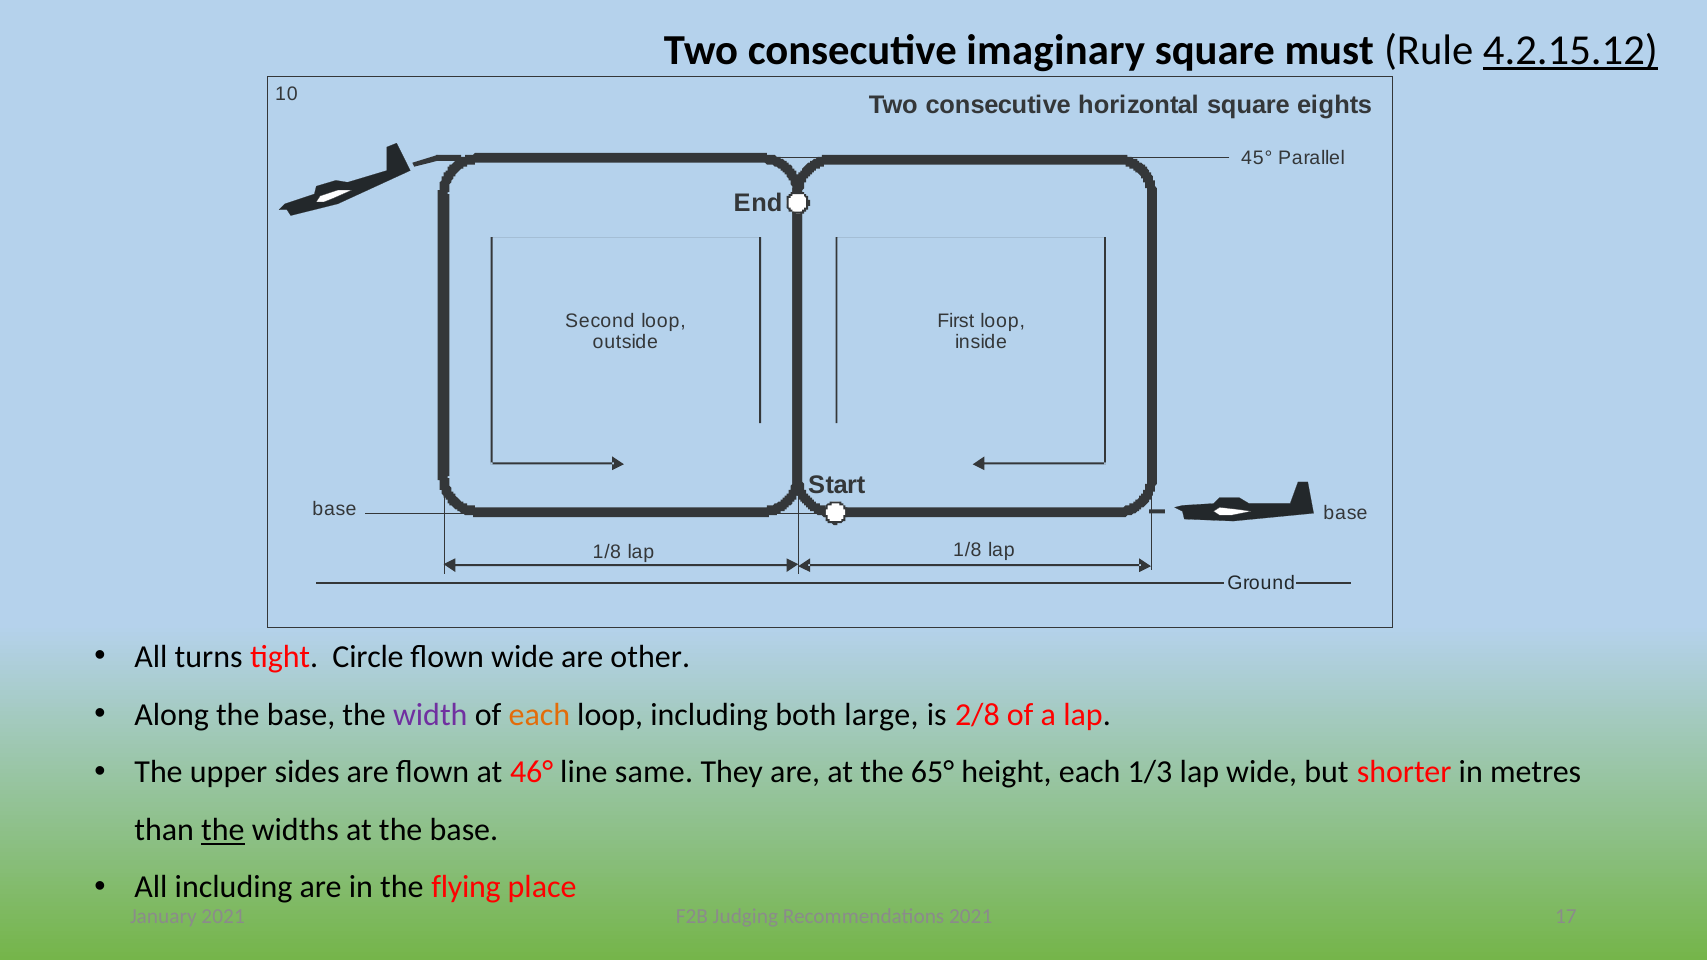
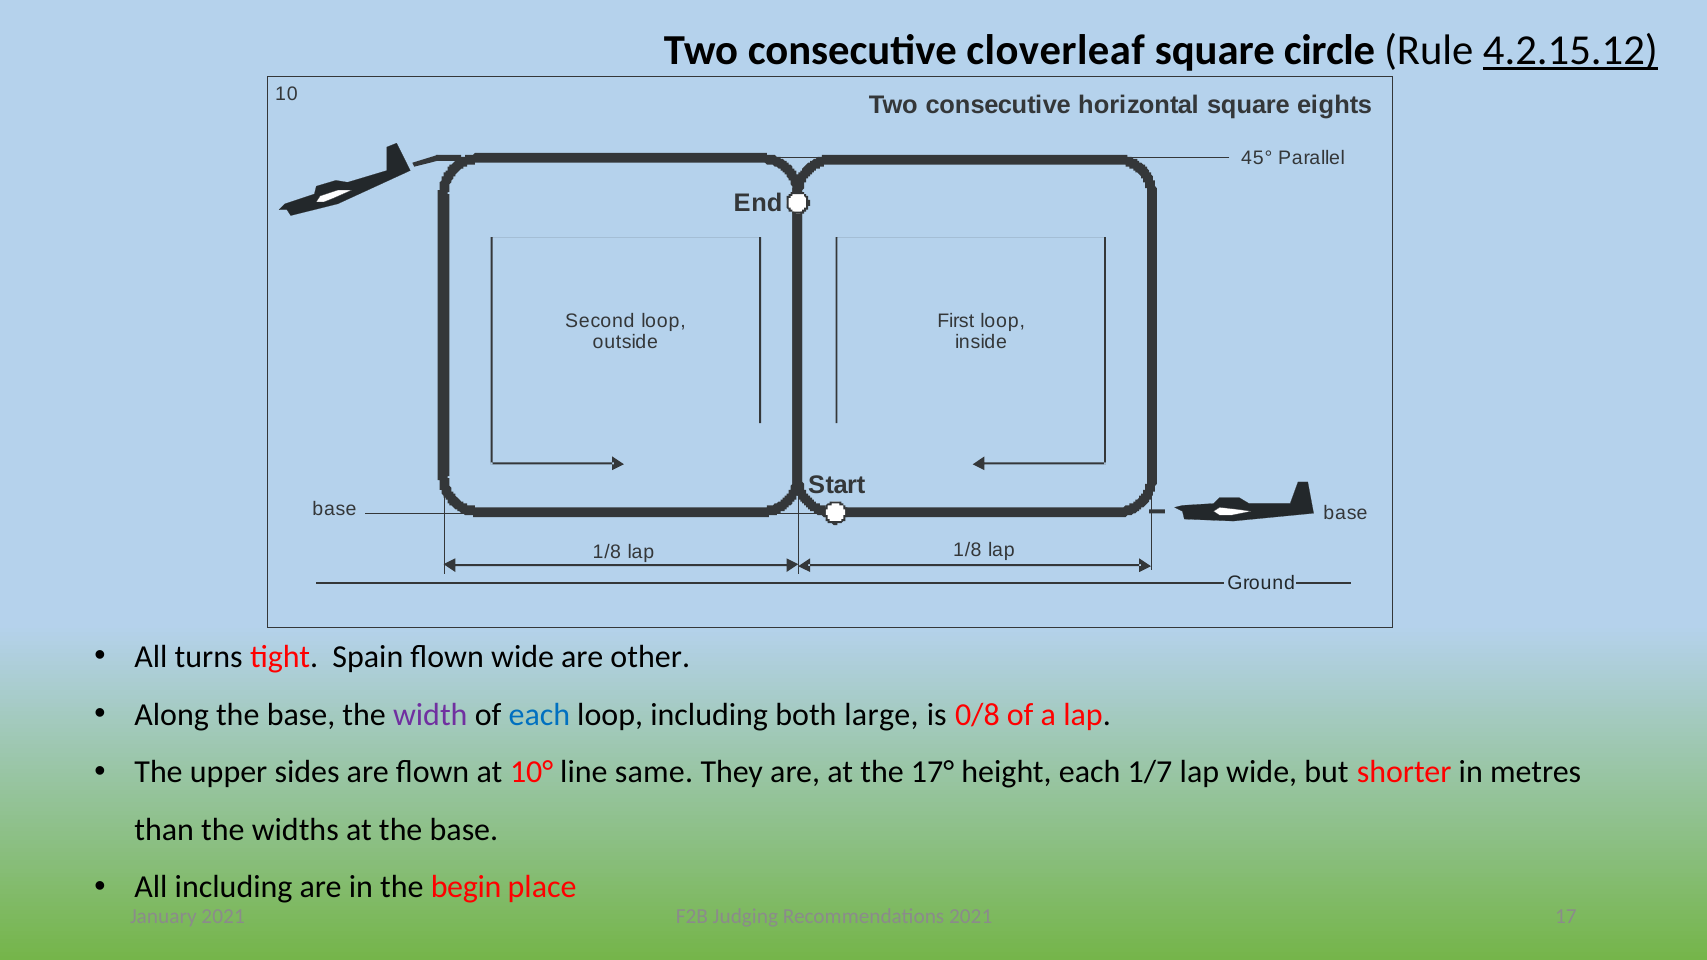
imaginary: imaginary -> cloverleaf (1056, 50)
must: must -> circle (1329, 50)
Circle: Circle -> Spain (368, 657)
each colour: orange -> blue (539, 715)
2/8: 2/8 -> 0/8 (977, 715)
46°: 46° -> 10° (532, 772)
65°: 65° -> 17° (933, 772)
1/3: 1/3 -> 1/7 (1150, 772)
the underline: present -> none (223, 830)
flying: flying -> begin (466, 888)
